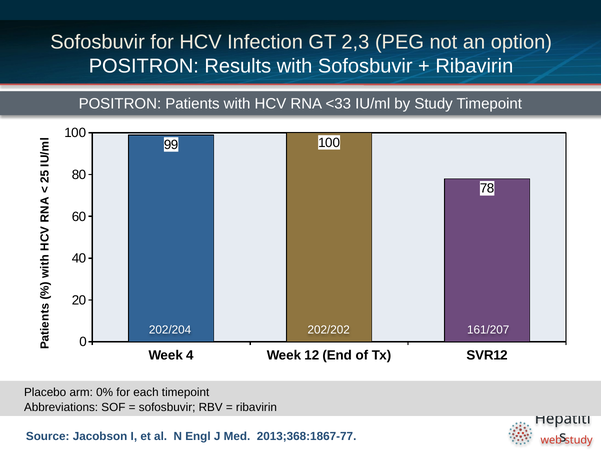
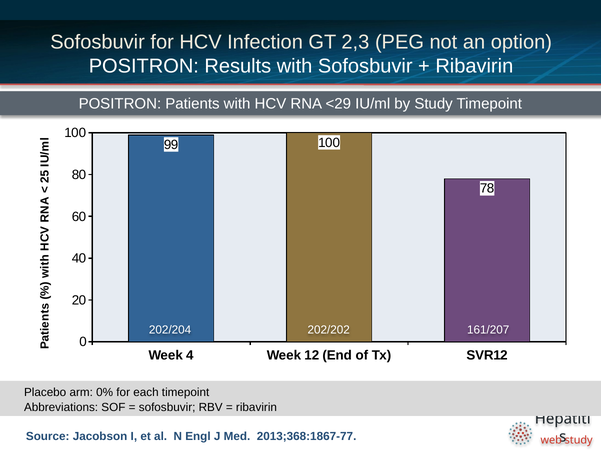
<33: <33 -> <29 (338, 104)
